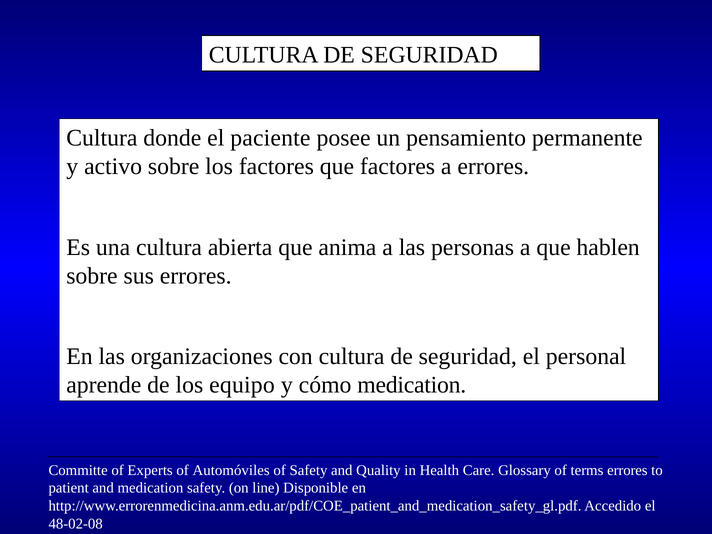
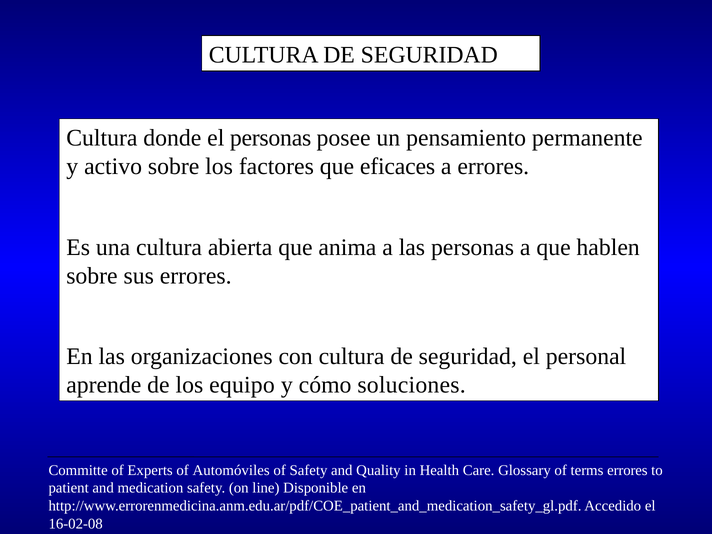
el paciente: paciente -> personas (271, 138)
que factores: factores -> eficaces (398, 167)
cómo medication: medication -> soluciones (412, 385)
48-02-08: 48-02-08 -> 16-02-08 (76, 524)
